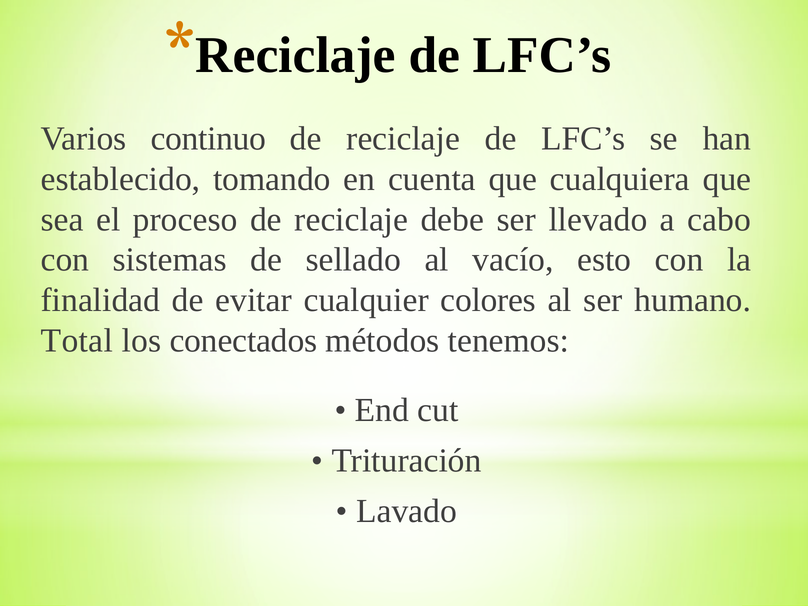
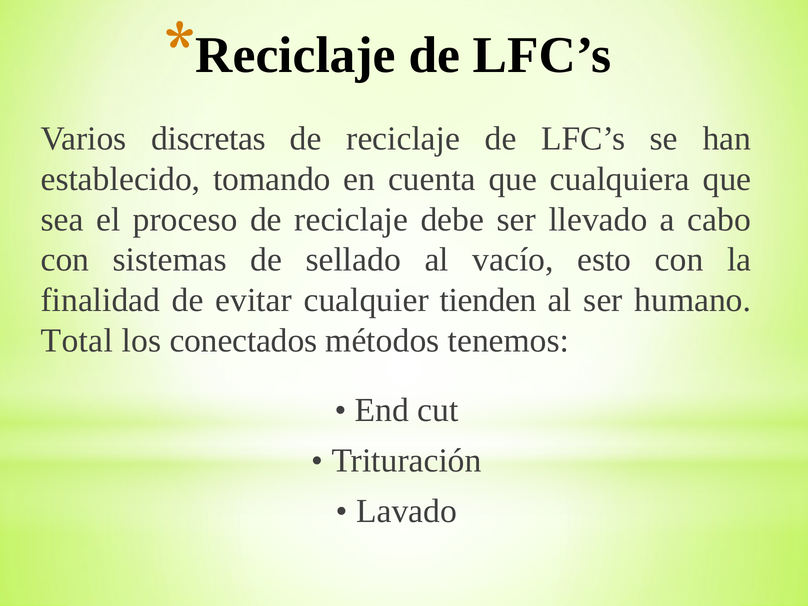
continuo: continuo -> discretas (208, 139)
colores: colores -> tienden (488, 300)
